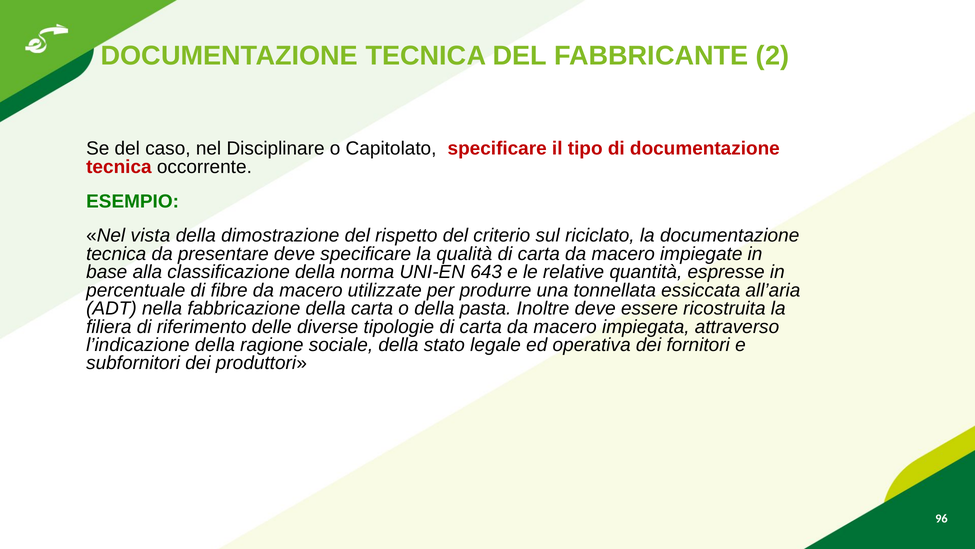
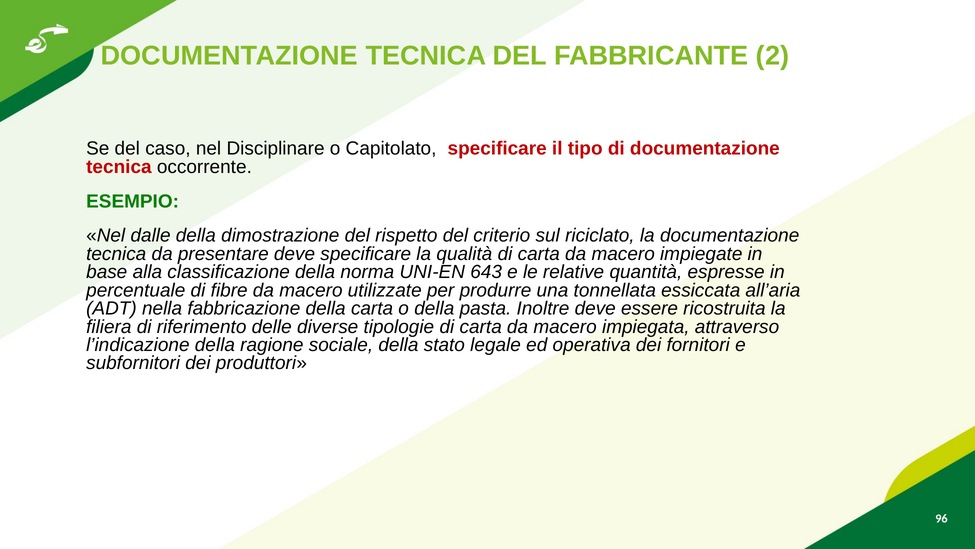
vista: vista -> dalle (151, 235)
